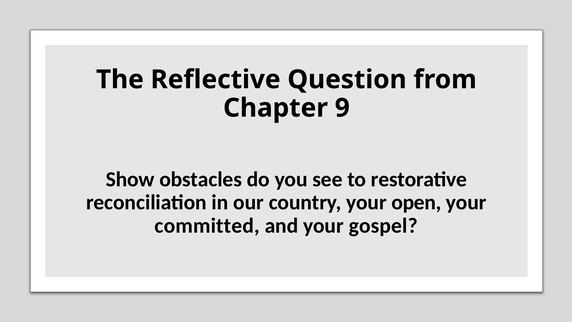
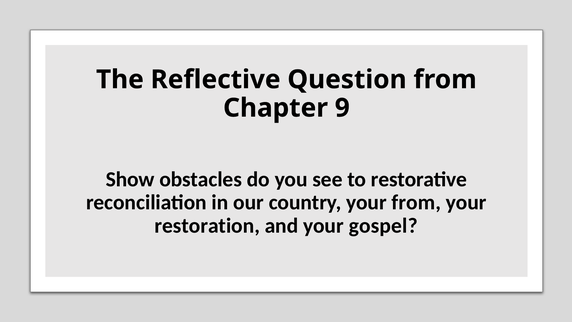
your open: open -> from (416, 202)
committed: committed -> restoration (207, 226)
